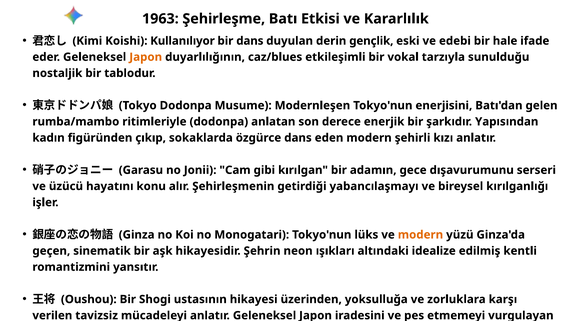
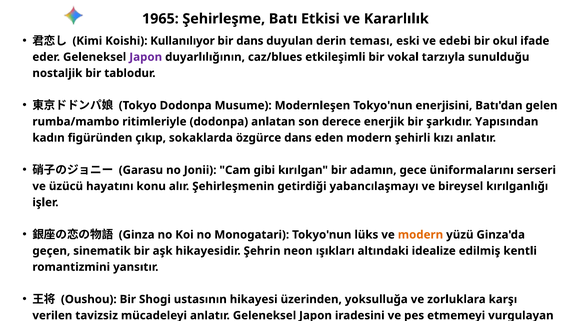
1963: 1963 -> 1965 (160, 19)
gençlik: gençlik -> teması (371, 41)
hale: hale -> okul (505, 41)
Japon colour: orange -> purple (146, 57)
dışavurumunu: dışavurumunu -> üniformalarını (472, 170)
